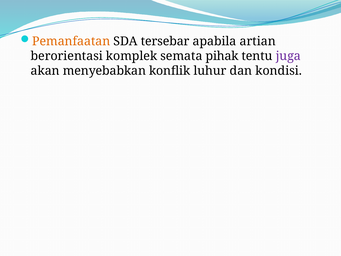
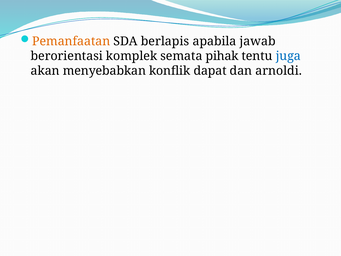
tersebar: tersebar -> berlapis (165, 41)
artian: artian -> jawab (258, 41)
juga colour: purple -> blue (288, 56)
luhur: luhur -> dapat (210, 71)
kondisi: kondisi -> arnoldi (279, 71)
